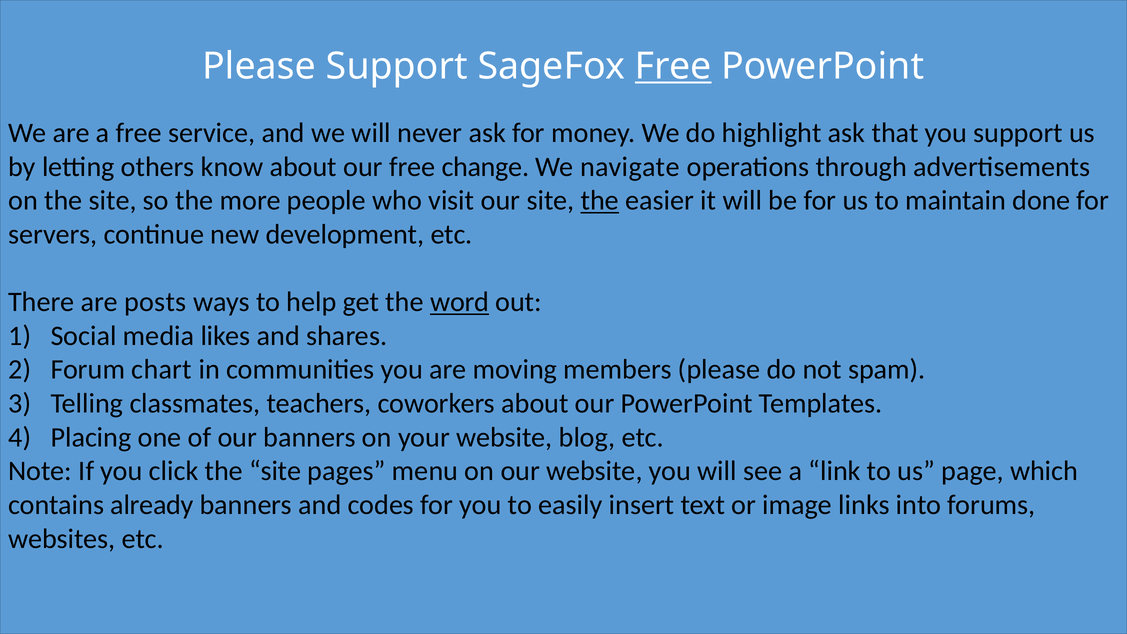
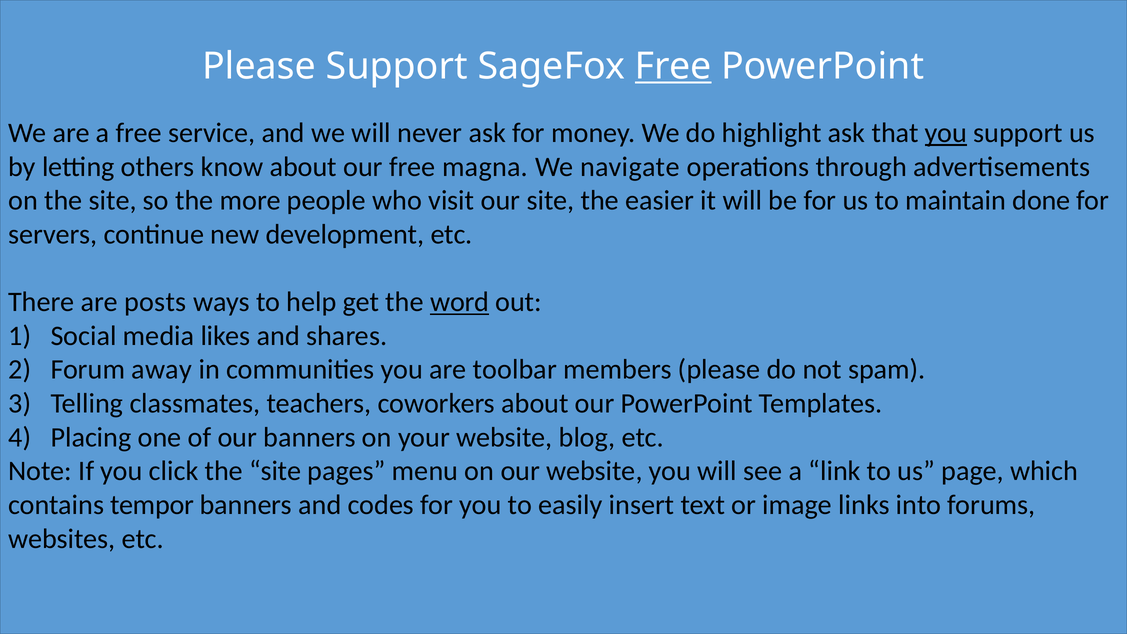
you underline: none -> present (946, 133)
change: change -> magna (485, 167)
the underline: present -> none (600, 201)
chart: chart -> away (162, 370)
moving: moving -> toolbar (515, 370)
already: already -> tempor (152, 505)
